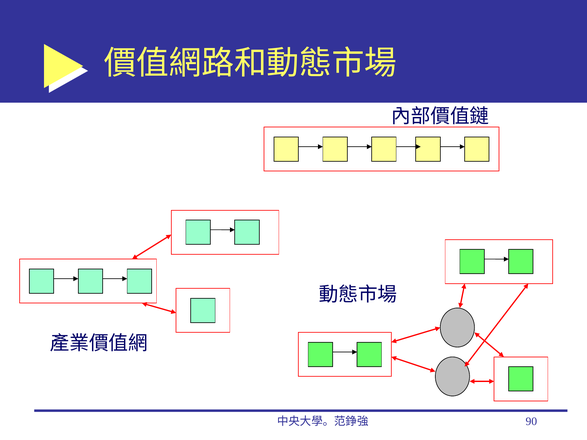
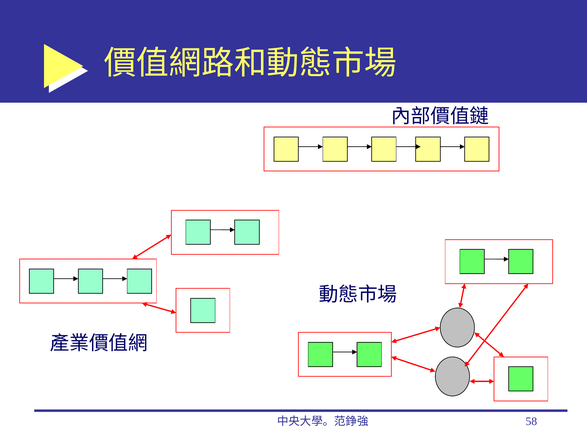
90: 90 -> 58 (531, 421)
